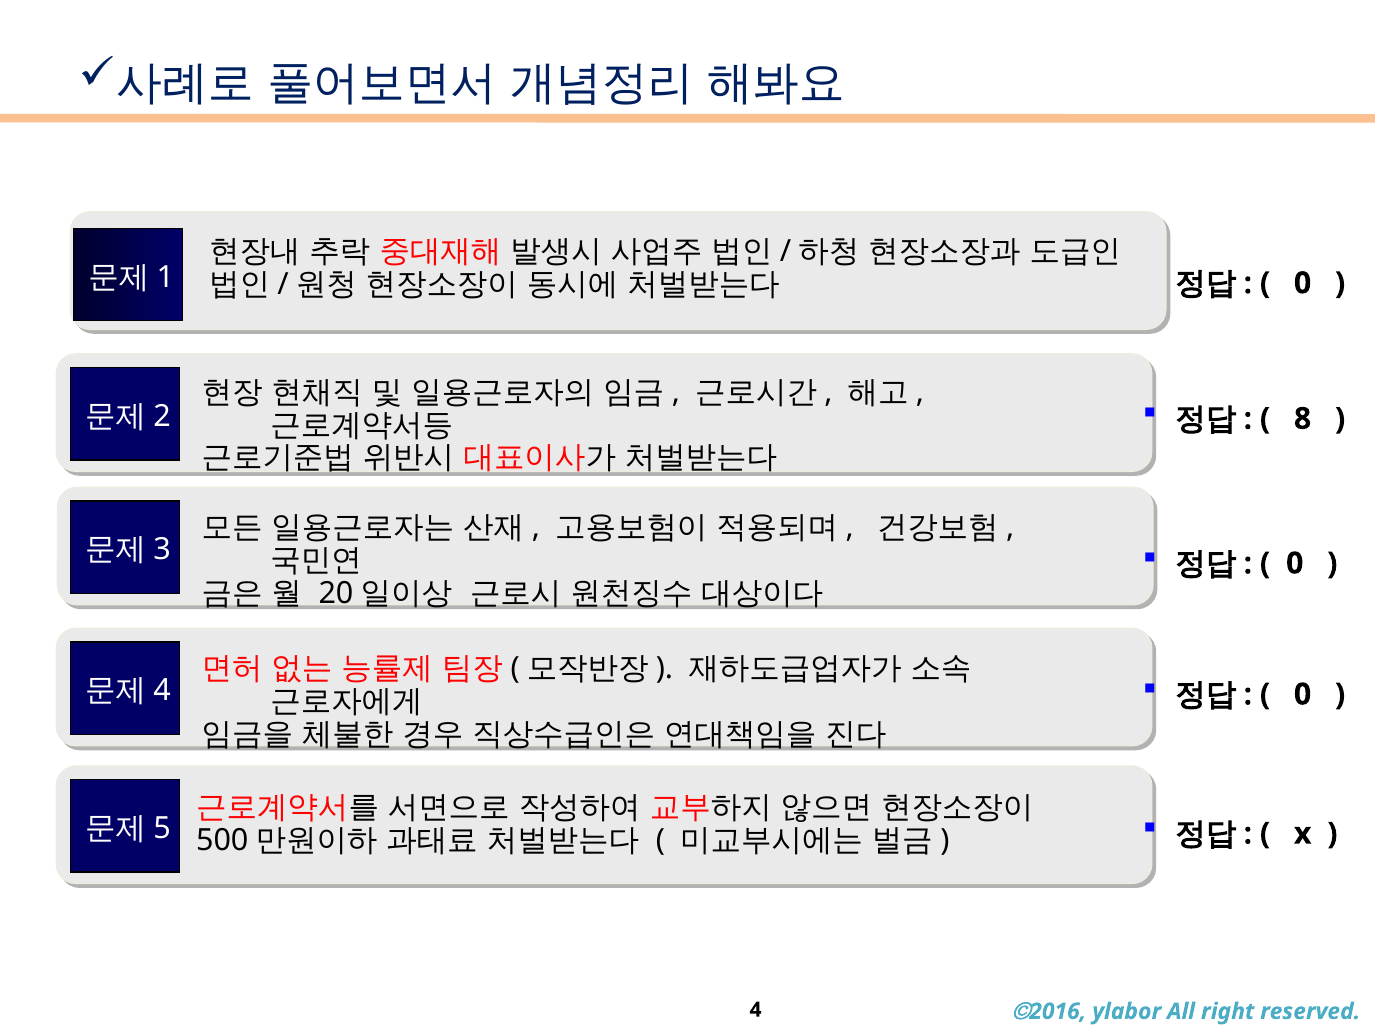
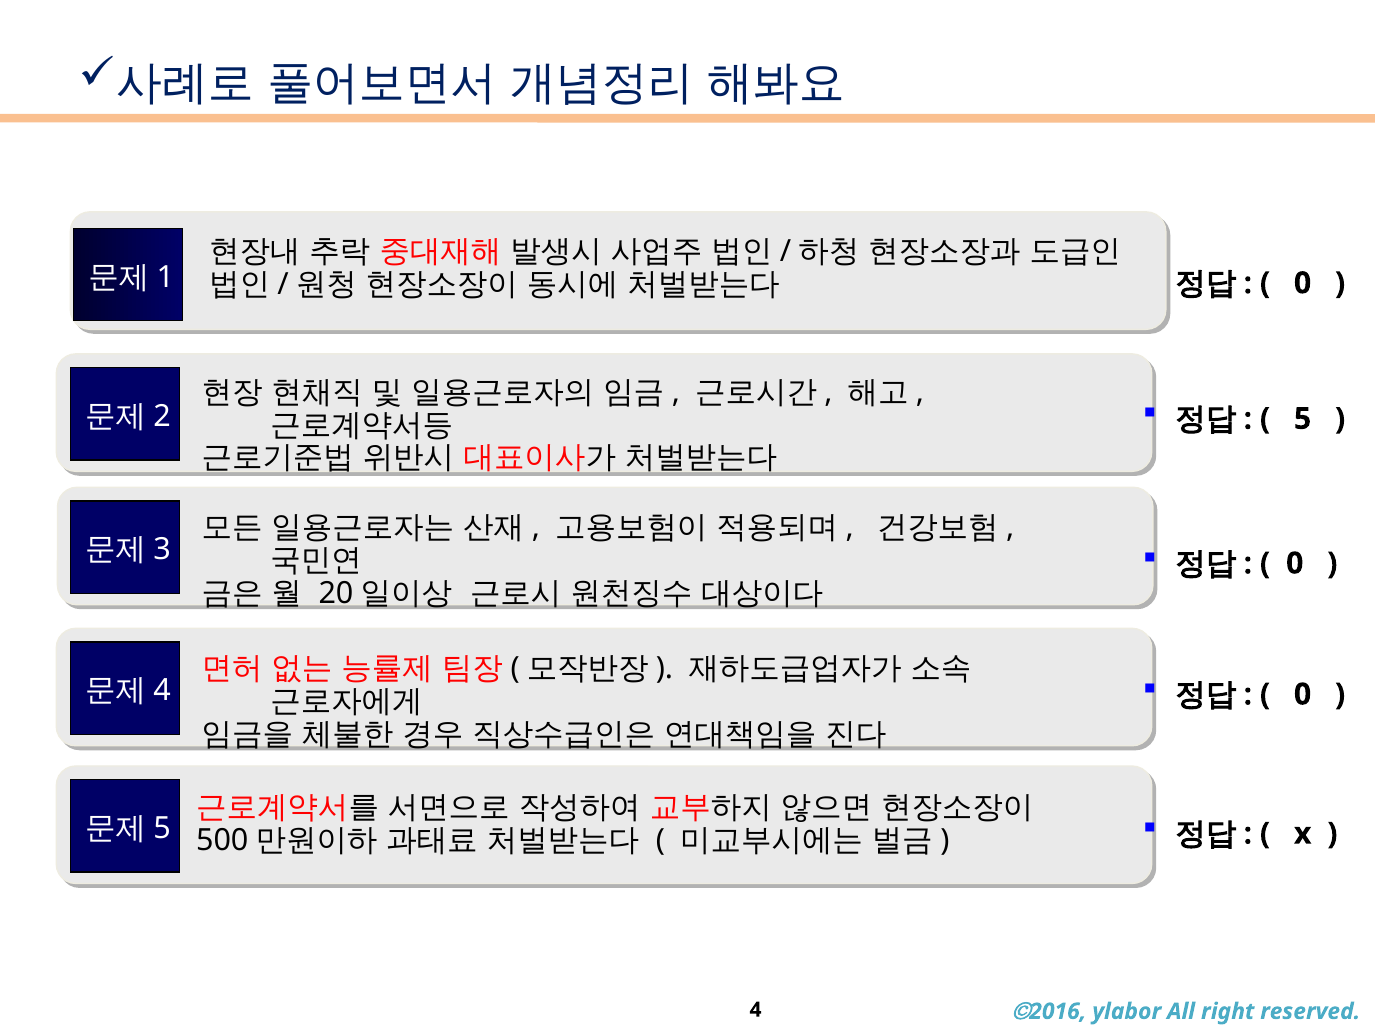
8: 8 -> 5 (1303, 419)
